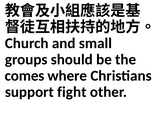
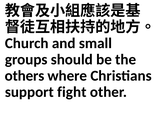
comes: comes -> others (25, 76)
